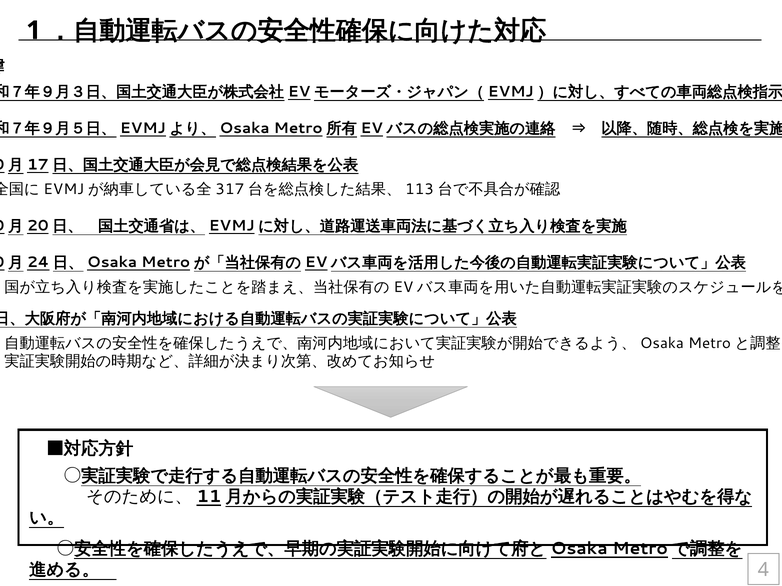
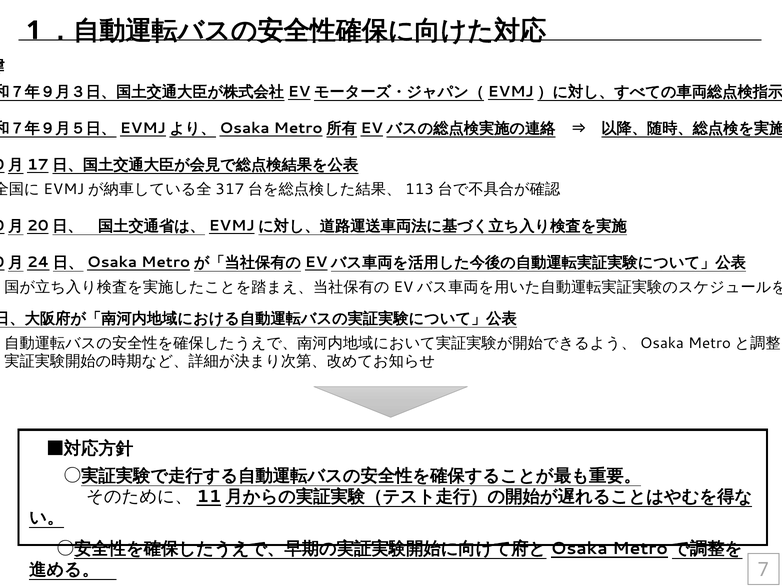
4: 4 -> 7 (763, 570)
